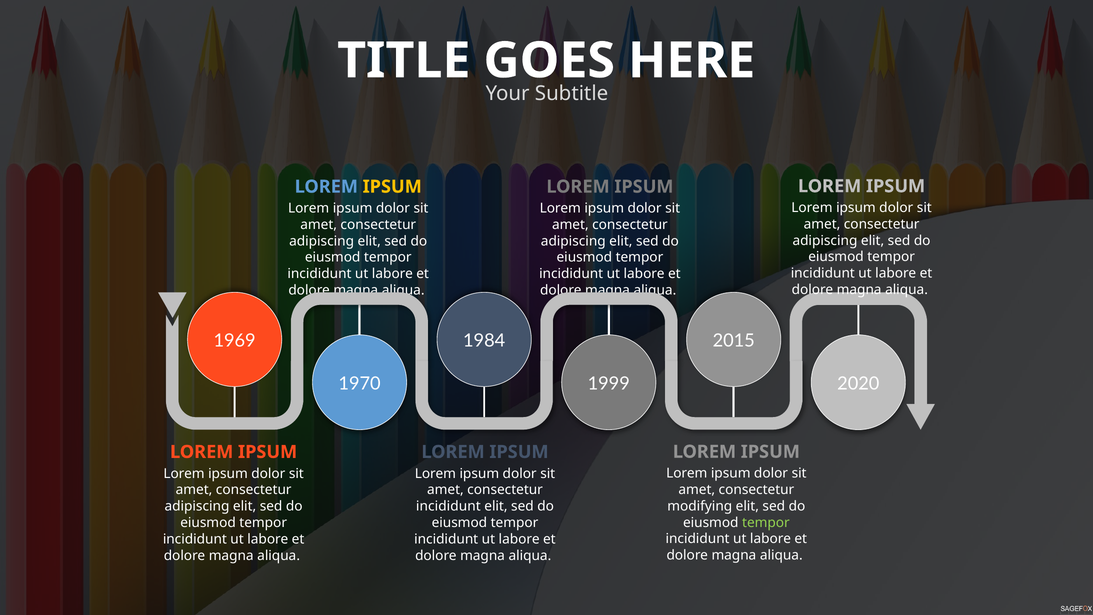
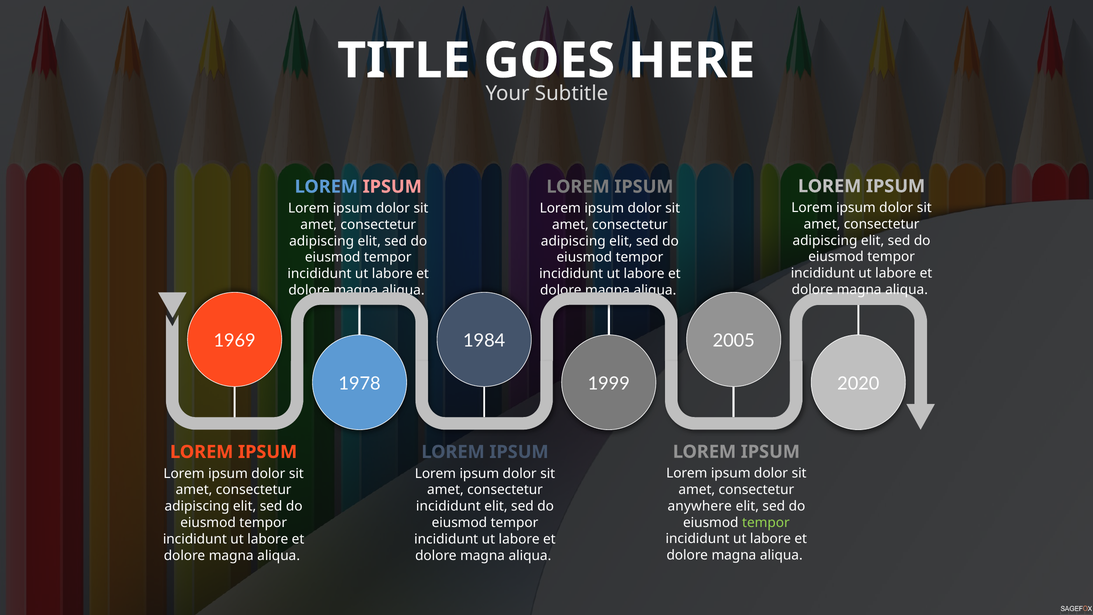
IPSUM colour: yellow -> pink (392, 187)
2015: 2015 -> 2005 (734, 341)
1970: 1970 -> 1978 (360, 383)
modifying: modifying -> anywhere (700, 506)
